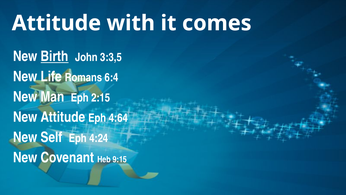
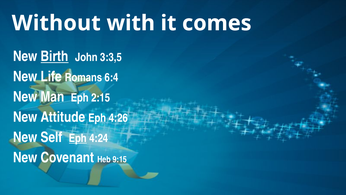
Attitude: Attitude -> Without (56, 23)
4:64: 4:64 -> 4:26 (118, 118)
Eph underline: none -> present (78, 138)
